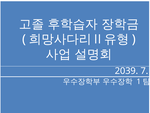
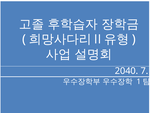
2039: 2039 -> 2040 (126, 71)
